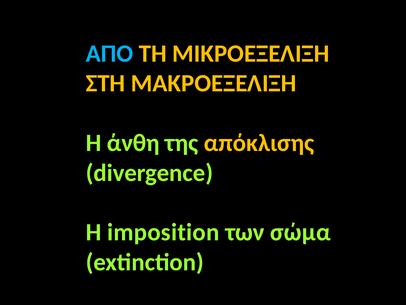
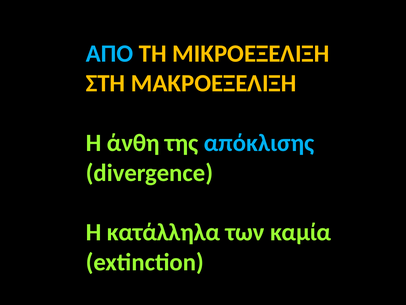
απόκλισης colour: yellow -> light blue (259, 143)
imposition: imposition -> κατάλληλα (164, 232)
σώμα: σώμα -> καμία (301, 232)
